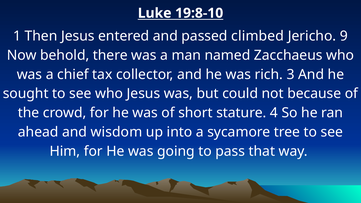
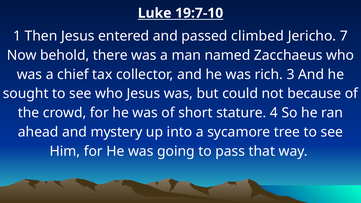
19:8-10: 19:8-10 -> 19:7-10 (199, 13)
9: 9 -> 7 (344, 36)
wisdom: wisdom -> mystery (117, 132)
